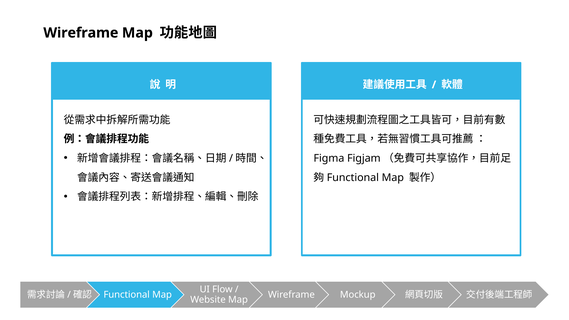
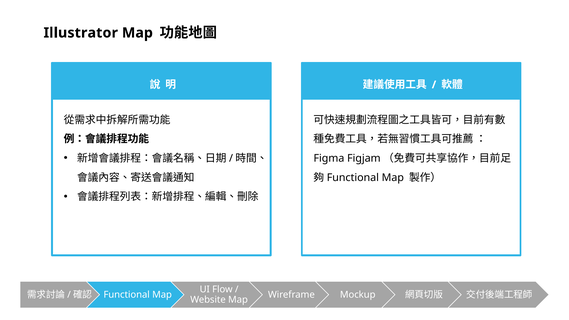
Wireframe: Wireframe -> Illustrator (81, 33)
